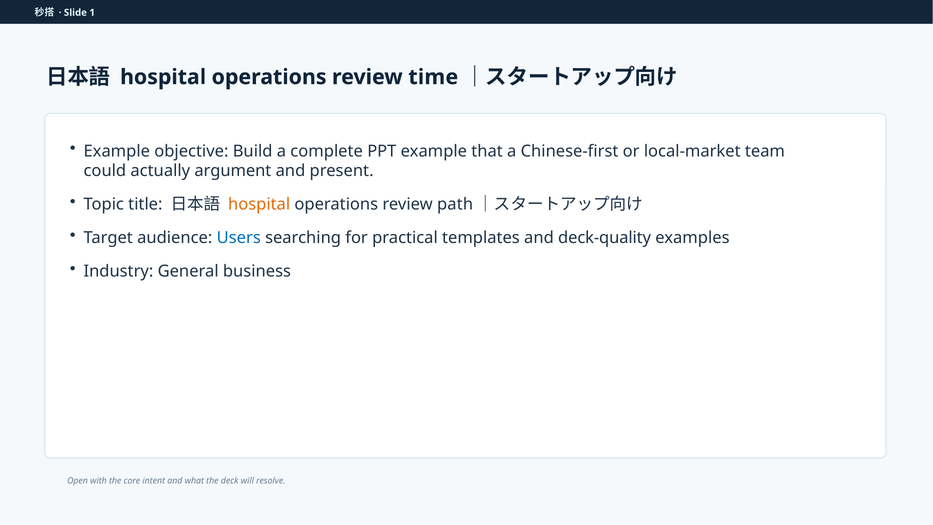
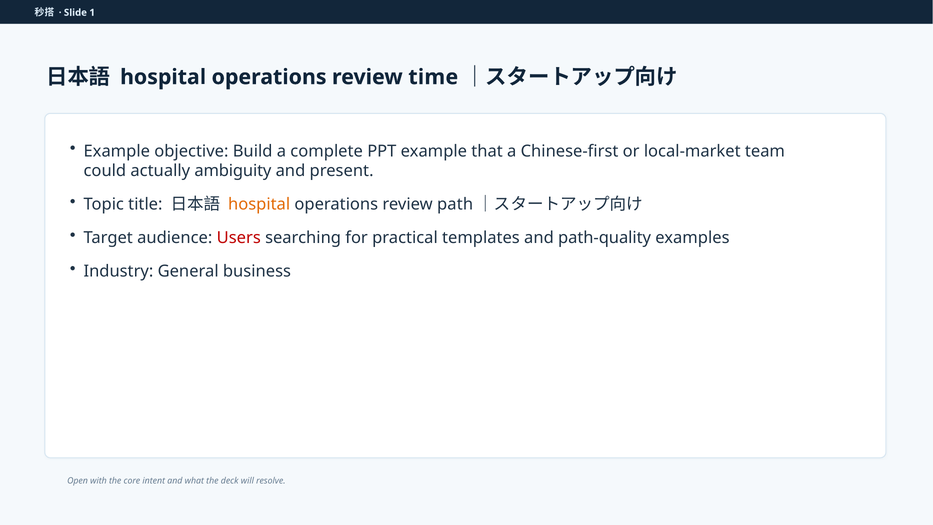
argument: argument -> ambiguity (233, 171)
Users colour: blue -> red (239, 238)
deck-quality: deck-quality -> path-quality (605, 238)
